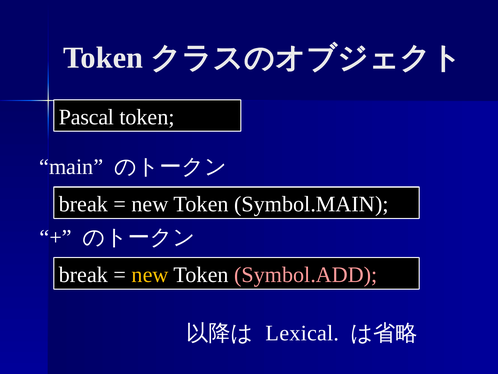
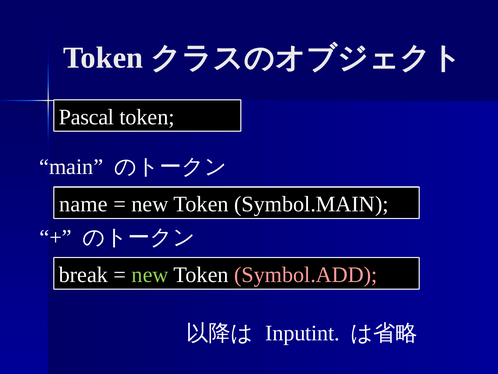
break: break -> name (83, 204)
new colour: yellow -> light green (150, 275)
Lexical: Lexical -> Inputint (303, 333)
